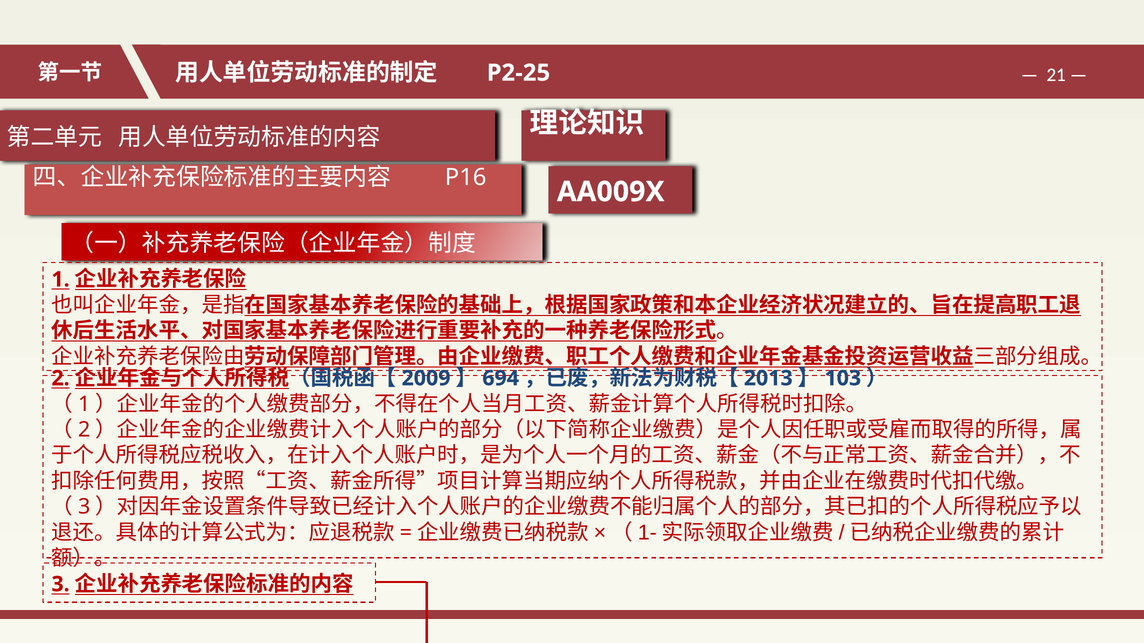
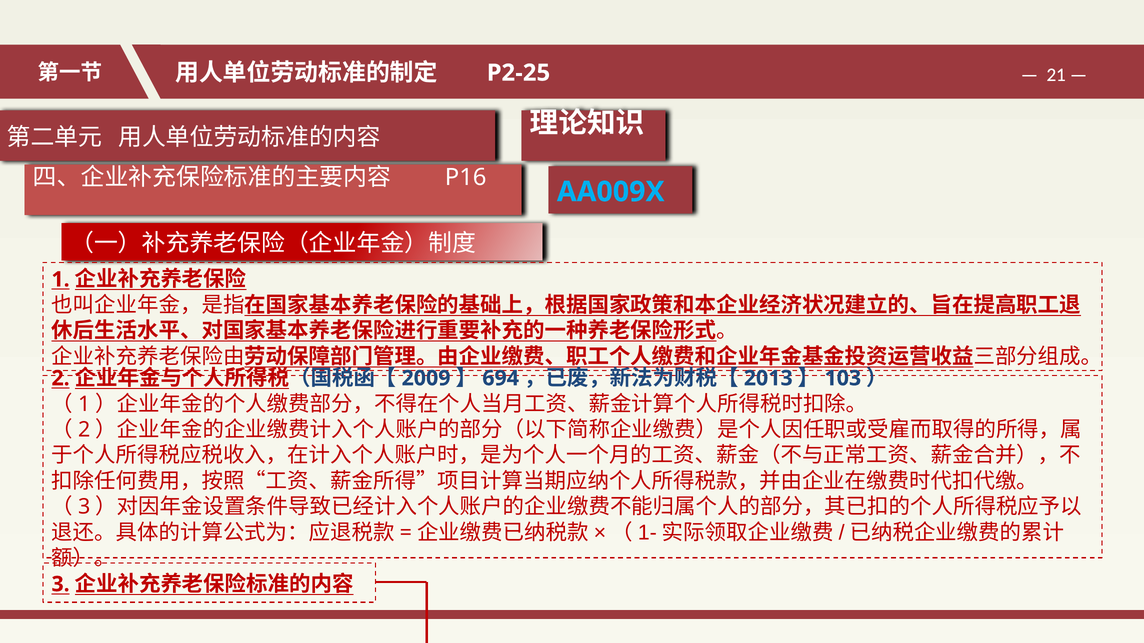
AA009X colour: white -> light blue (611, 192)
